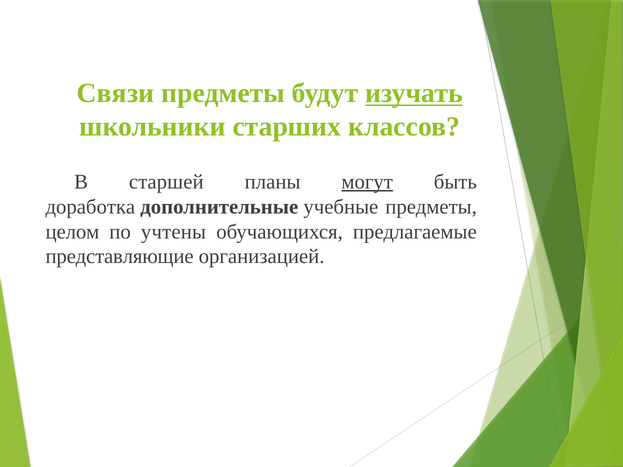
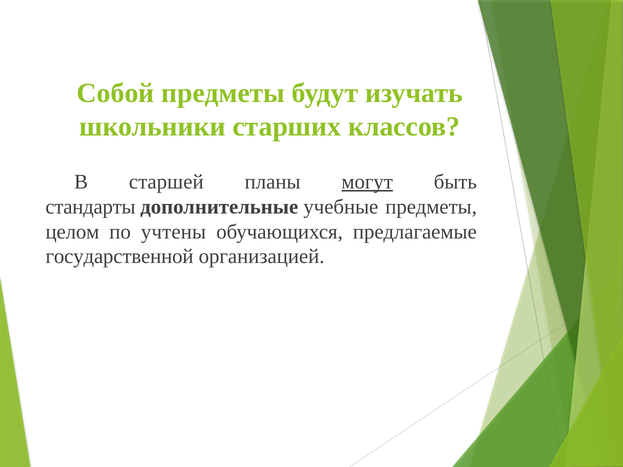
Связи: Связи -> Собой (116, 93)
изучать underline: present -> none (414, 93)
доработка: доработка -> стандарты (90, 207)
представляющие: представляющие -> государственной (120, 257)
